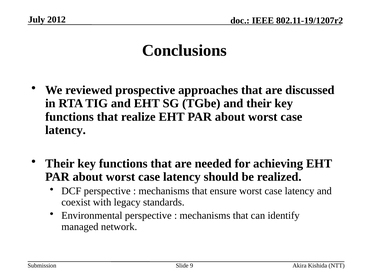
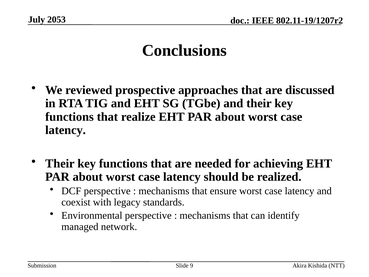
2012: 2012 -> 2053 (57, 20)
